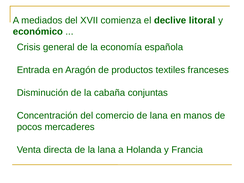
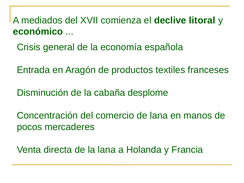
conjuntas: conjuntas -> desplome (148, 93)
